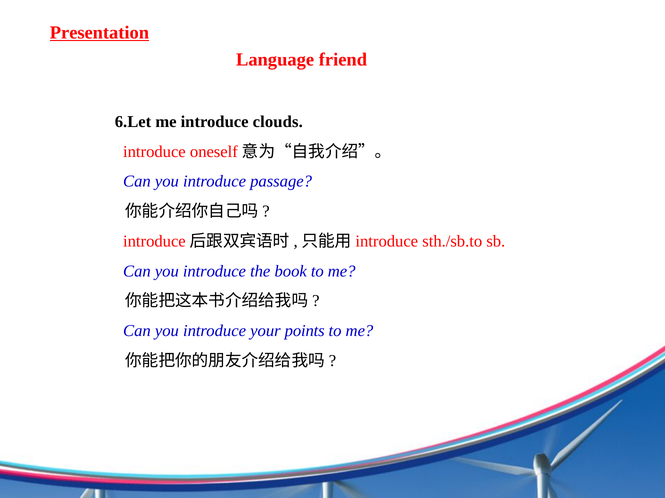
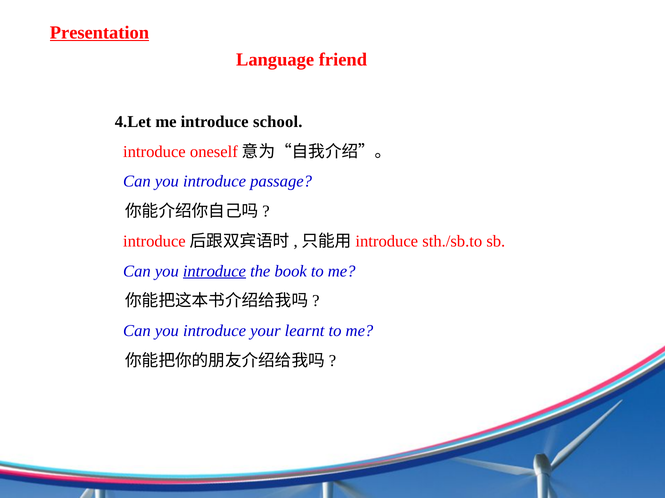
6.Let: 6.Let -> 4.Let (133, 122)
clouds: clouds -> school (278, 122)
introduce underline: none -> present (214, 272)
points: points -> learnt (305, 331)
